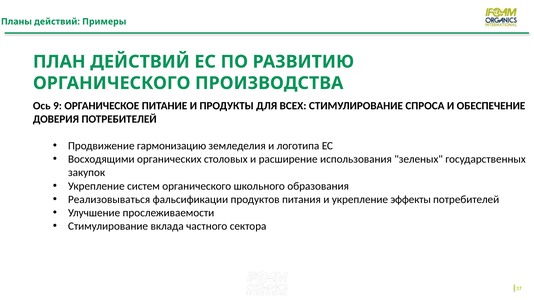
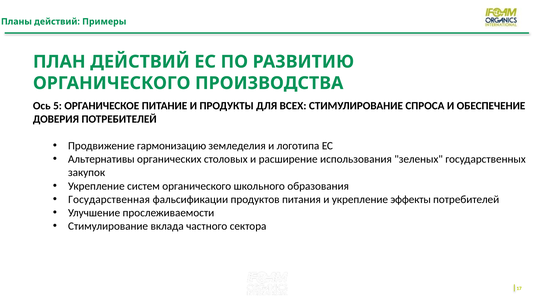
9: 9 -> 5 (58, 105)
Восходящими: Восходящими -> Альтернативы (101, 159)
Реализовываться: Реализовываться -> Государственная (109, 199)
